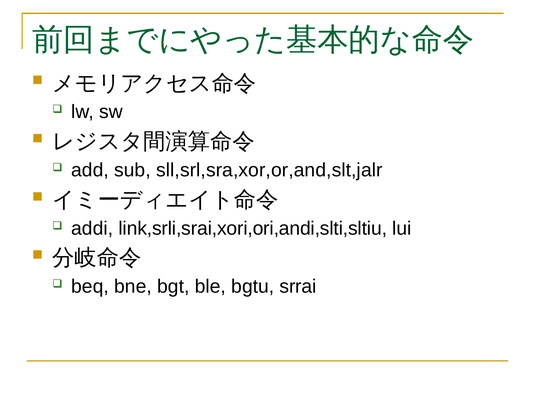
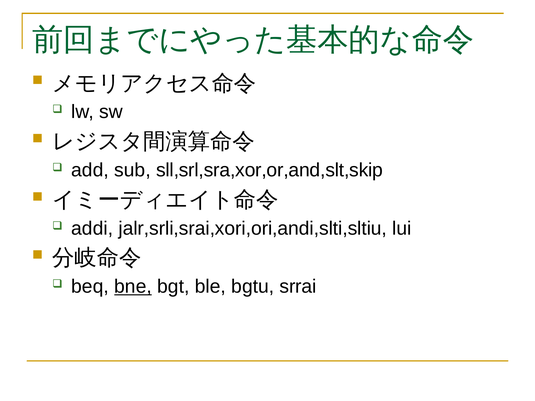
sll,srl,sra,xor,or,and,slt,jalr: sll,srl,sra,xor,or,and,slt,jalr -> sll,srl,sra,xor,or,and,slt,skip (270, 170)
link,srli,srai,xori,ori,andi,slti,sltiu: link,srli,srai,xori,ori,andi,slti,sltiu -> jalr,srli,srai,xori,ori,andi,slti,sltiu (253, 228)
bne underline: none -> present (133, 287)
